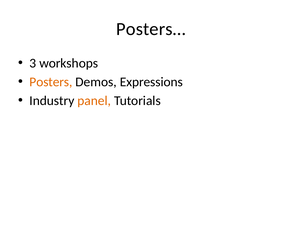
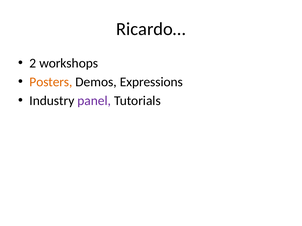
Posters…: Posters… -> Ricardo… (151, 29)
3: 3 -> 2 (33, 63)
panel colour: orange -> purple (94, 101)
